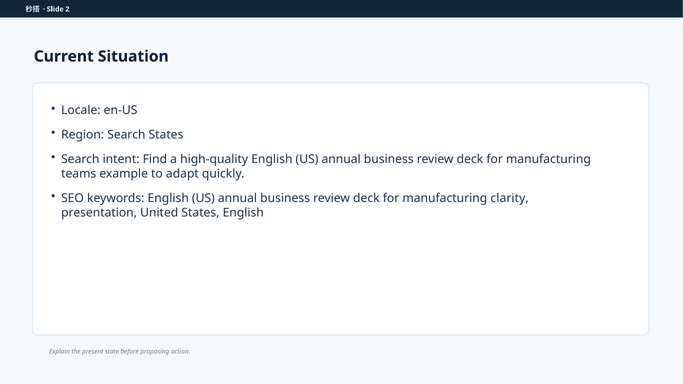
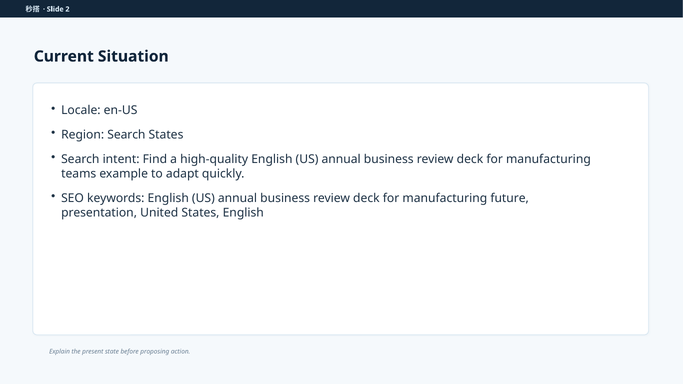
clarity: clarity -> future (510, 199)
